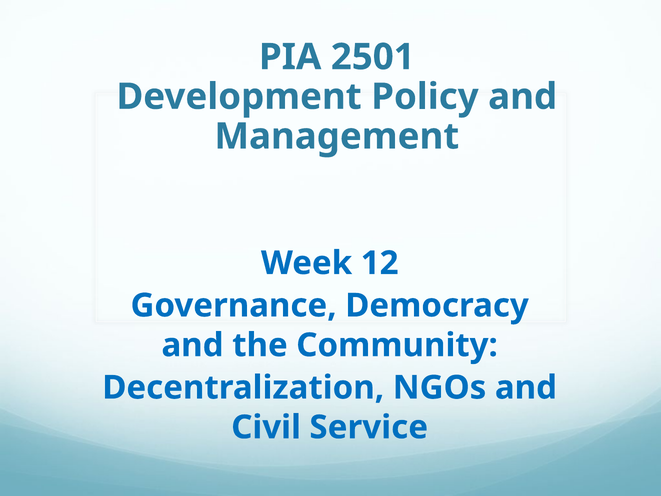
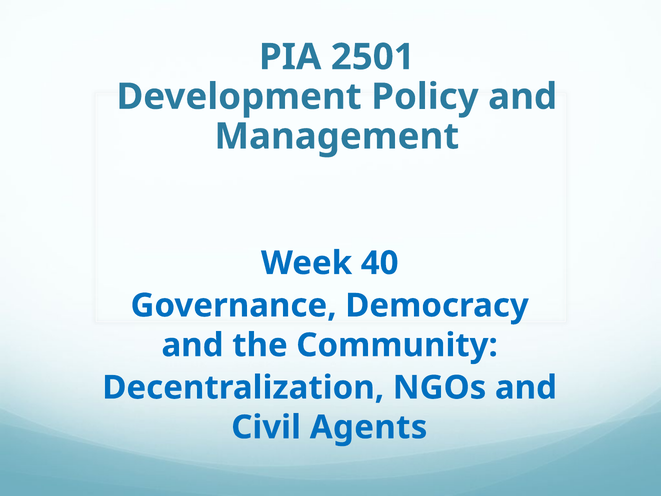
12: 12 -> 40 (380, 263)
Service: Service -> Agents (369, 427)
